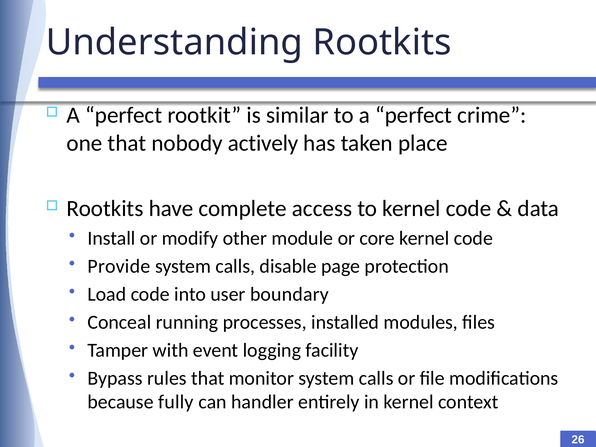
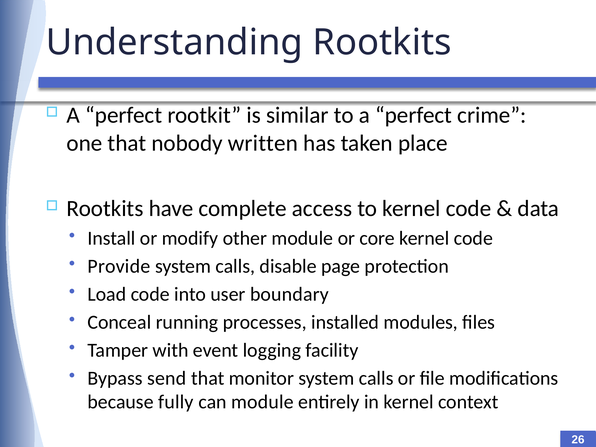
actively: actively -> written (263, 143)
rules: rules -> send (167, 378)
can handler: handler -> module (262, 402)
